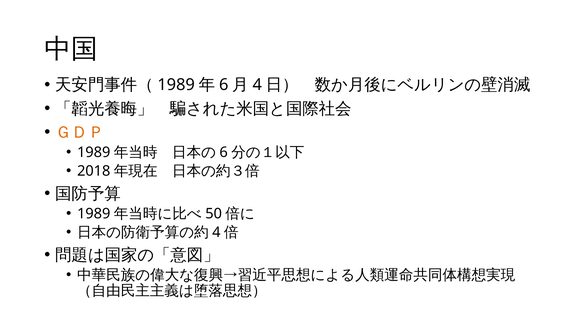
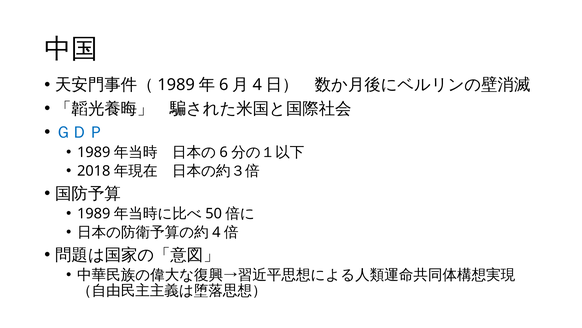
ＧＤＰ colour: orange -> blue (80, 132)
